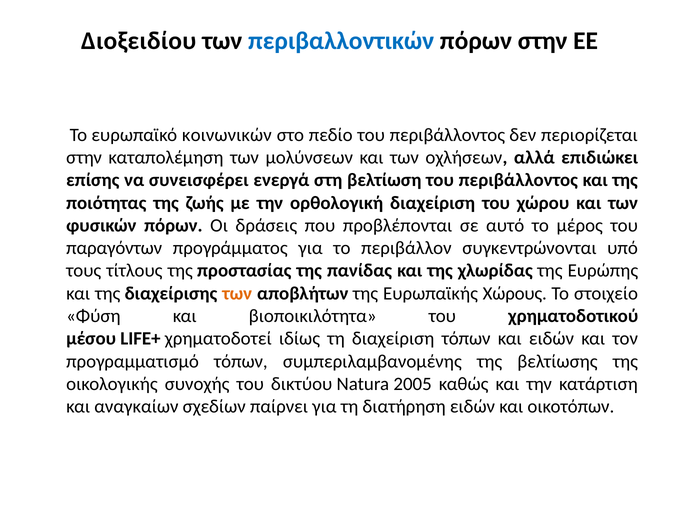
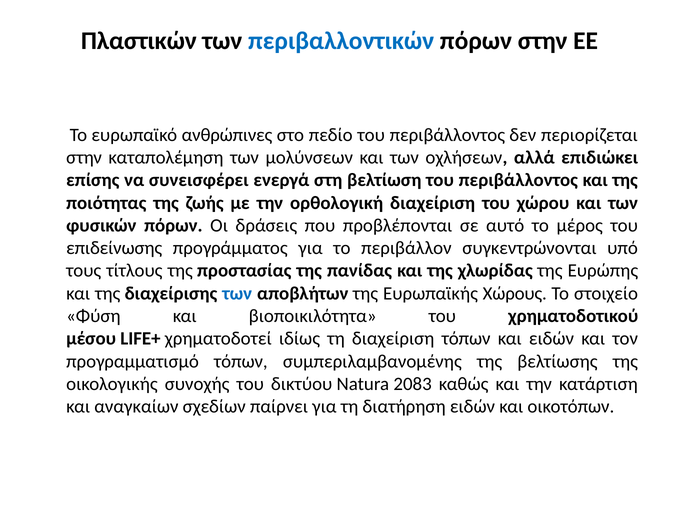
Διοξειδίου: Διοξειδίου -> Πλαστικών (139, 41)
κοινωνικών: κοινωνικών -> ανθρώπινες (227, 135)
παραγόντων: παραγόντων -> επιδείνωσης (114, 248)
των colour: orange -> blue (237, 294)
2005: 2005 -> 2083 (413, 384)
